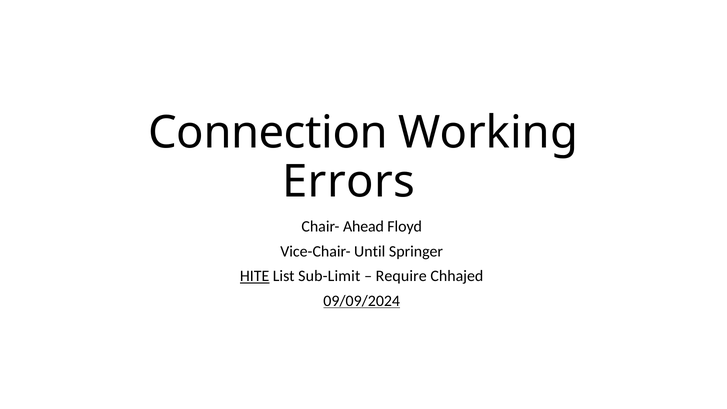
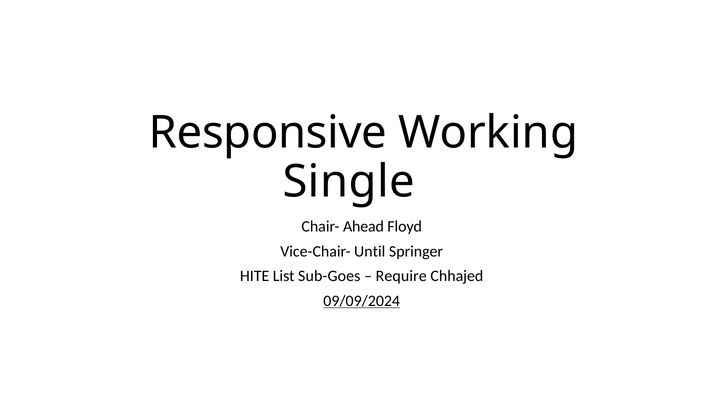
Connection: Connection -> Responsive (268, 133)
Errors: Errors -> Single (349, 182)
HITE underline: present -> none (255, 276)
Sub-Limit: Sub-Limit -> Sub-Goes (329, 276)
